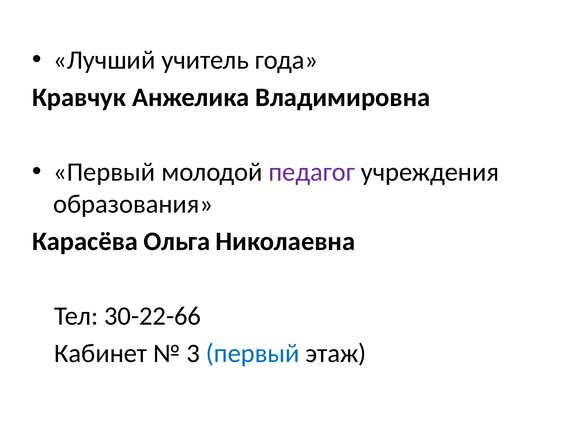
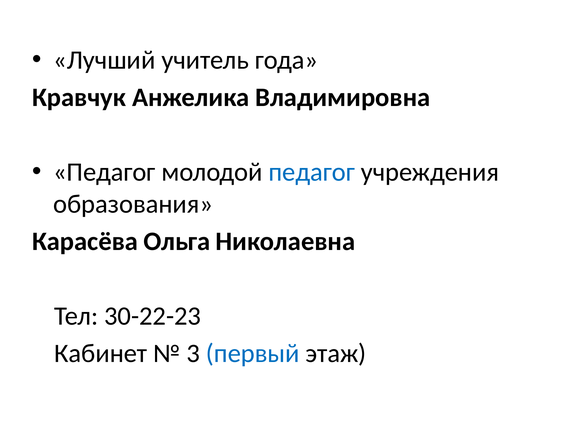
Первый: Первый -> Педагог (104, 172)
педагог colour: purple -> blue (312, 172)
30-22-66: 30-22-66 -> 30-22-23 (153, 316)
